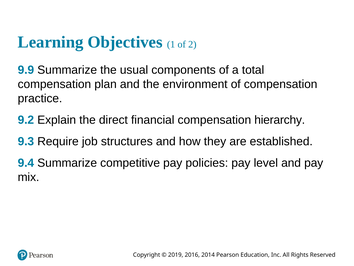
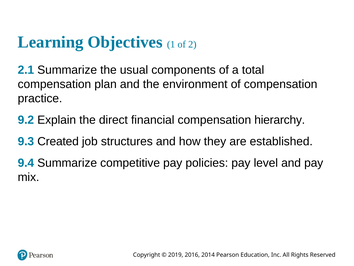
9.9: 9.9 -> 2.1 (26, 70)
Require: Require -> Created (58, 141)
